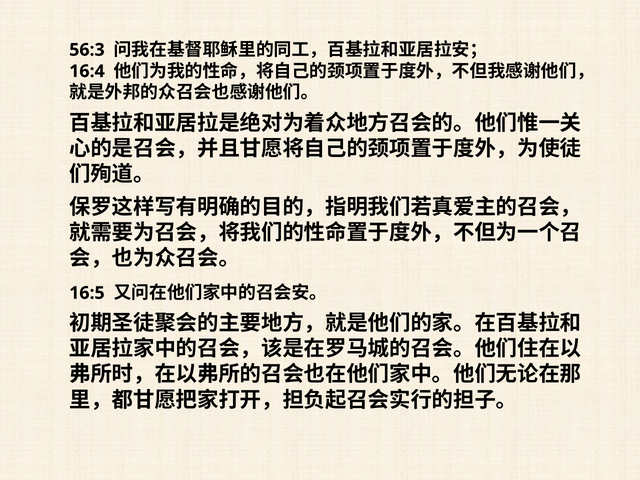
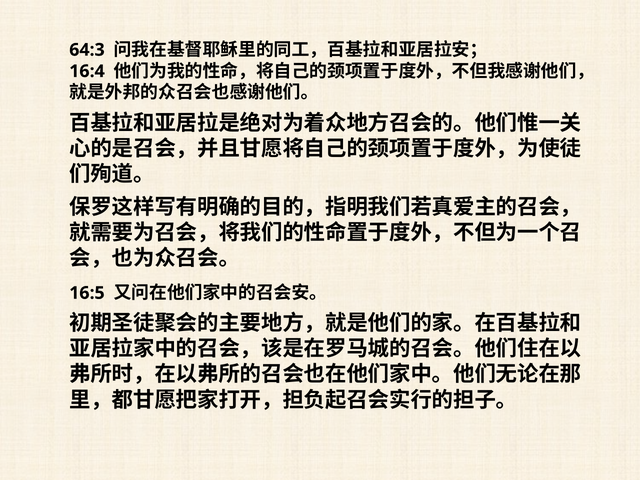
56:3: 56:3 -> 64:3 (87, 50)
